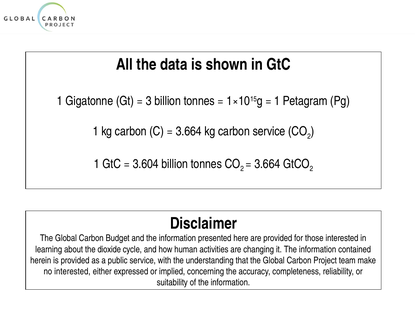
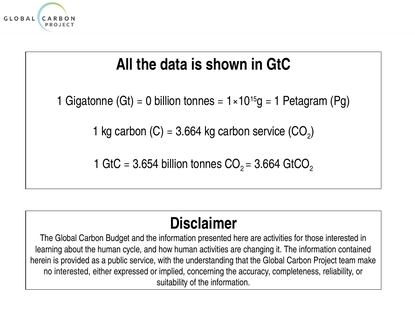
3: 3 -> 0 (149, 101)
3.604: 3.604 -> 3.654 (146, 164)
are provided: provided -> activities (278, 238)
the dioxide: dioxide -> human (109, 250)
